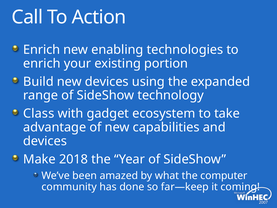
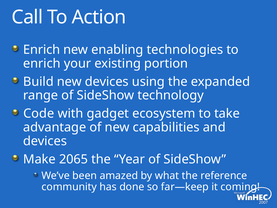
Class: Class -> Code (39, 113)
2018: 2018 -> 2065 (74, 159)
computer: computer -> reference (224, 175)
